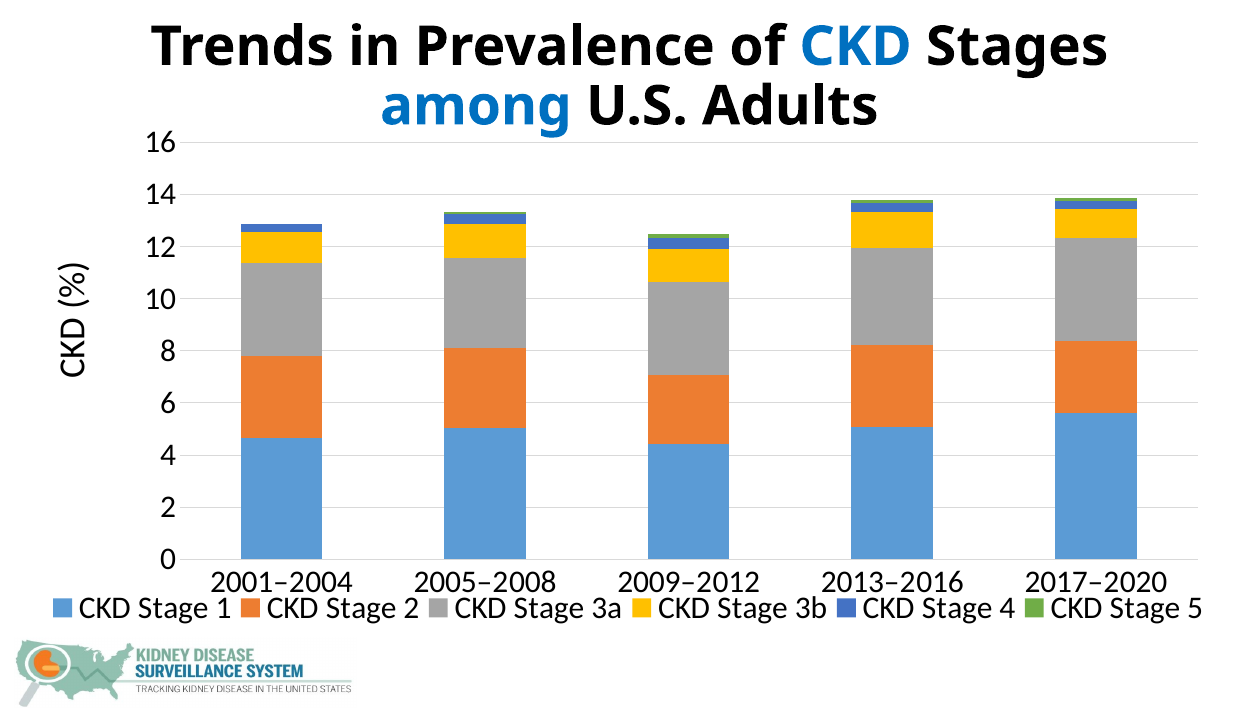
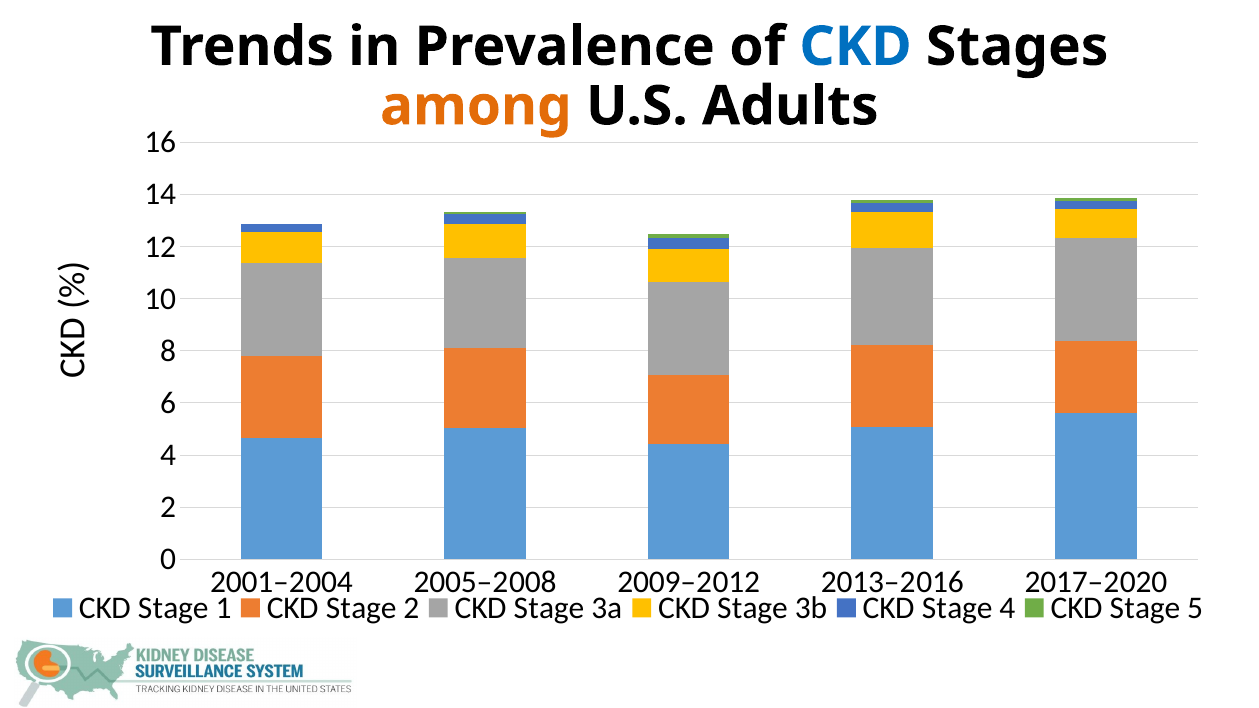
among colour: blue -> orange (476, 106)
